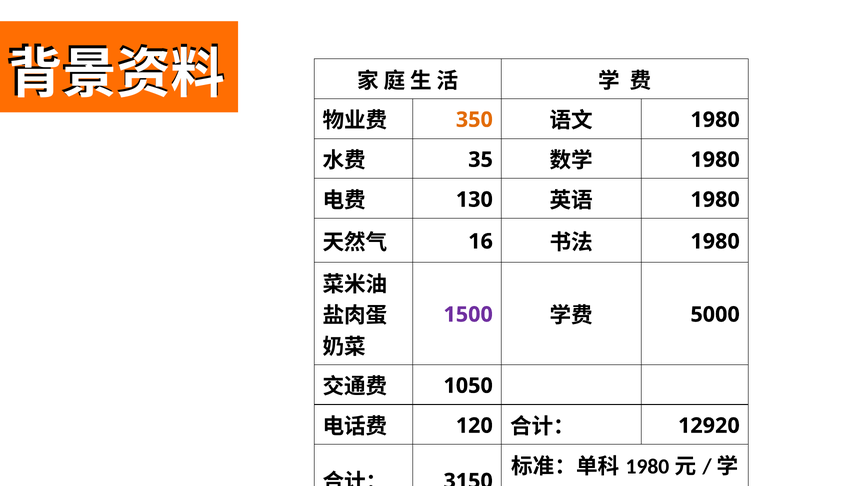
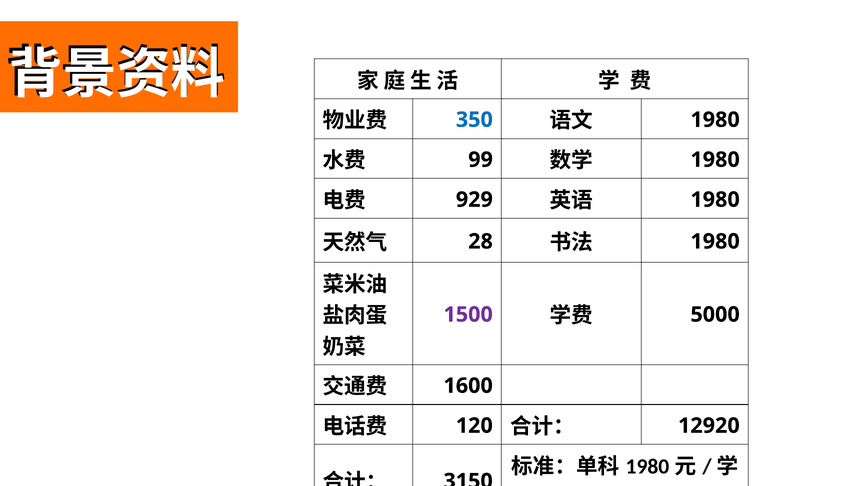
350 colour: orange -> blue (474, 120)
35: 35 -> 99 (481, 160)
130: 130 -> 929 (474, 200)
16: 16 -> 28 (481, 241)
1050: 1050 -> 1600 (468, 386)
